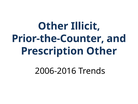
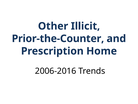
Prescription Other: Other -> Home (102, 51)
